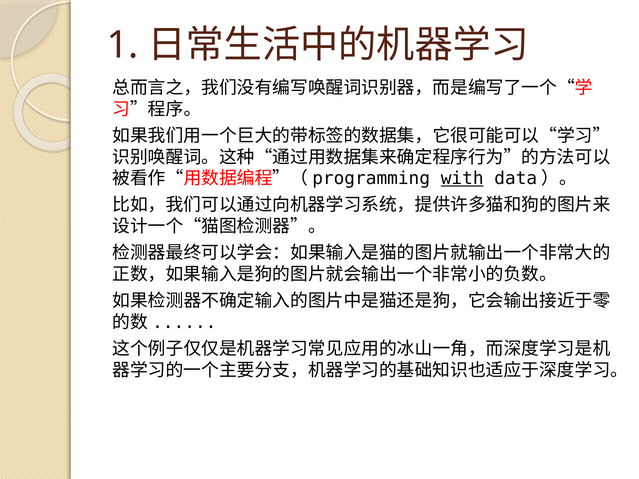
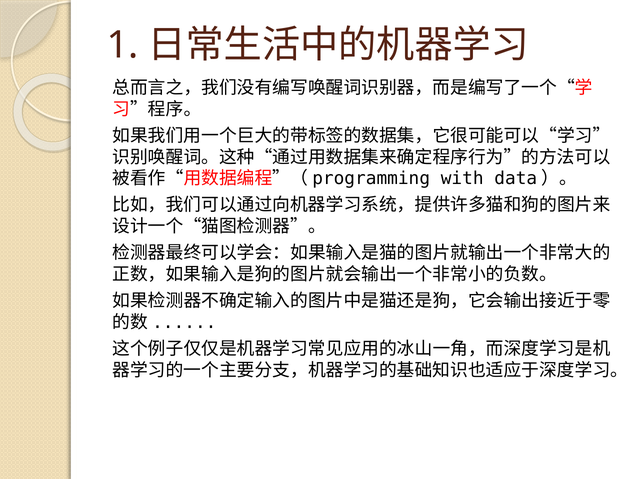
with underline: present -> none (462, 179)
